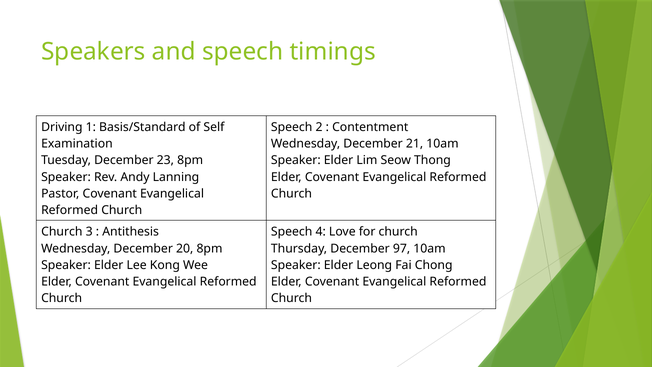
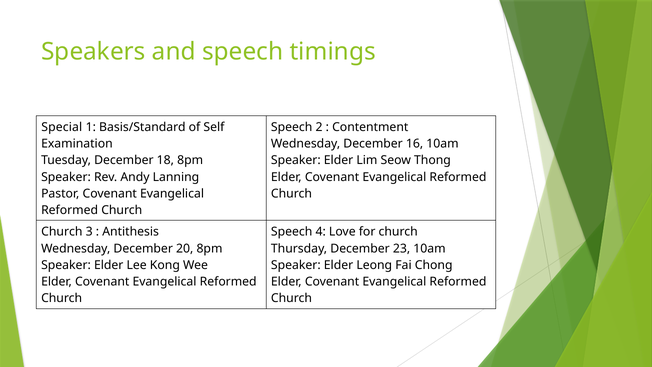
Driving: Driving -> Special (62, 127)
21: 21 -> 16 (415, 144)
23: 23 -> 18 (165, 160)
97: 97 -> 23 (402, 248)
